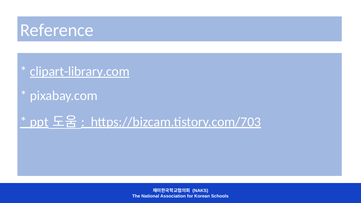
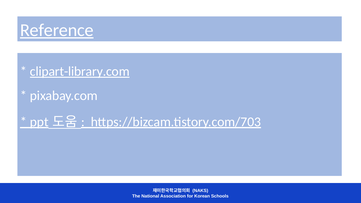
Reference underline: none -> present (57, 30)
